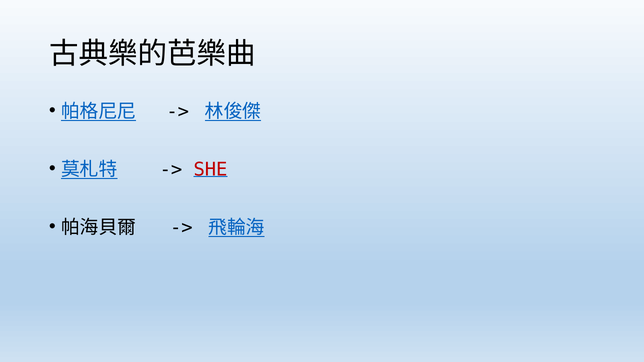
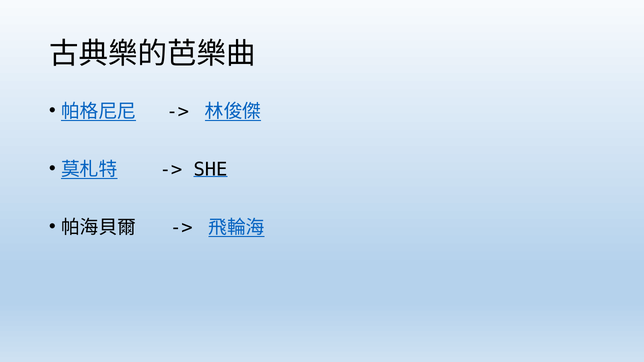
SHE colour: red -> black (210, 170)
